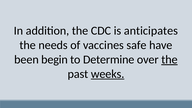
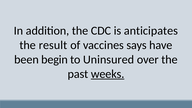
needs: needs -> result (53, 45)
safe: safe -> says (137, 45)
Determine: Determine -> Uninsured (109, 60)
the underline: present -> none (169, 60)
